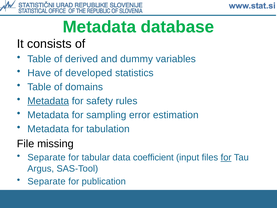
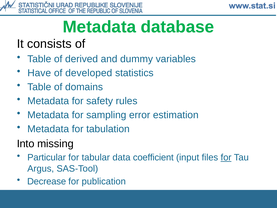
Metadata underline: present -> none (48, 101)
File: File -> Into (26, 144)
Separate: Separate -> Particular (47, 157)
Separate: Separate -> Decrease (47, 181)
